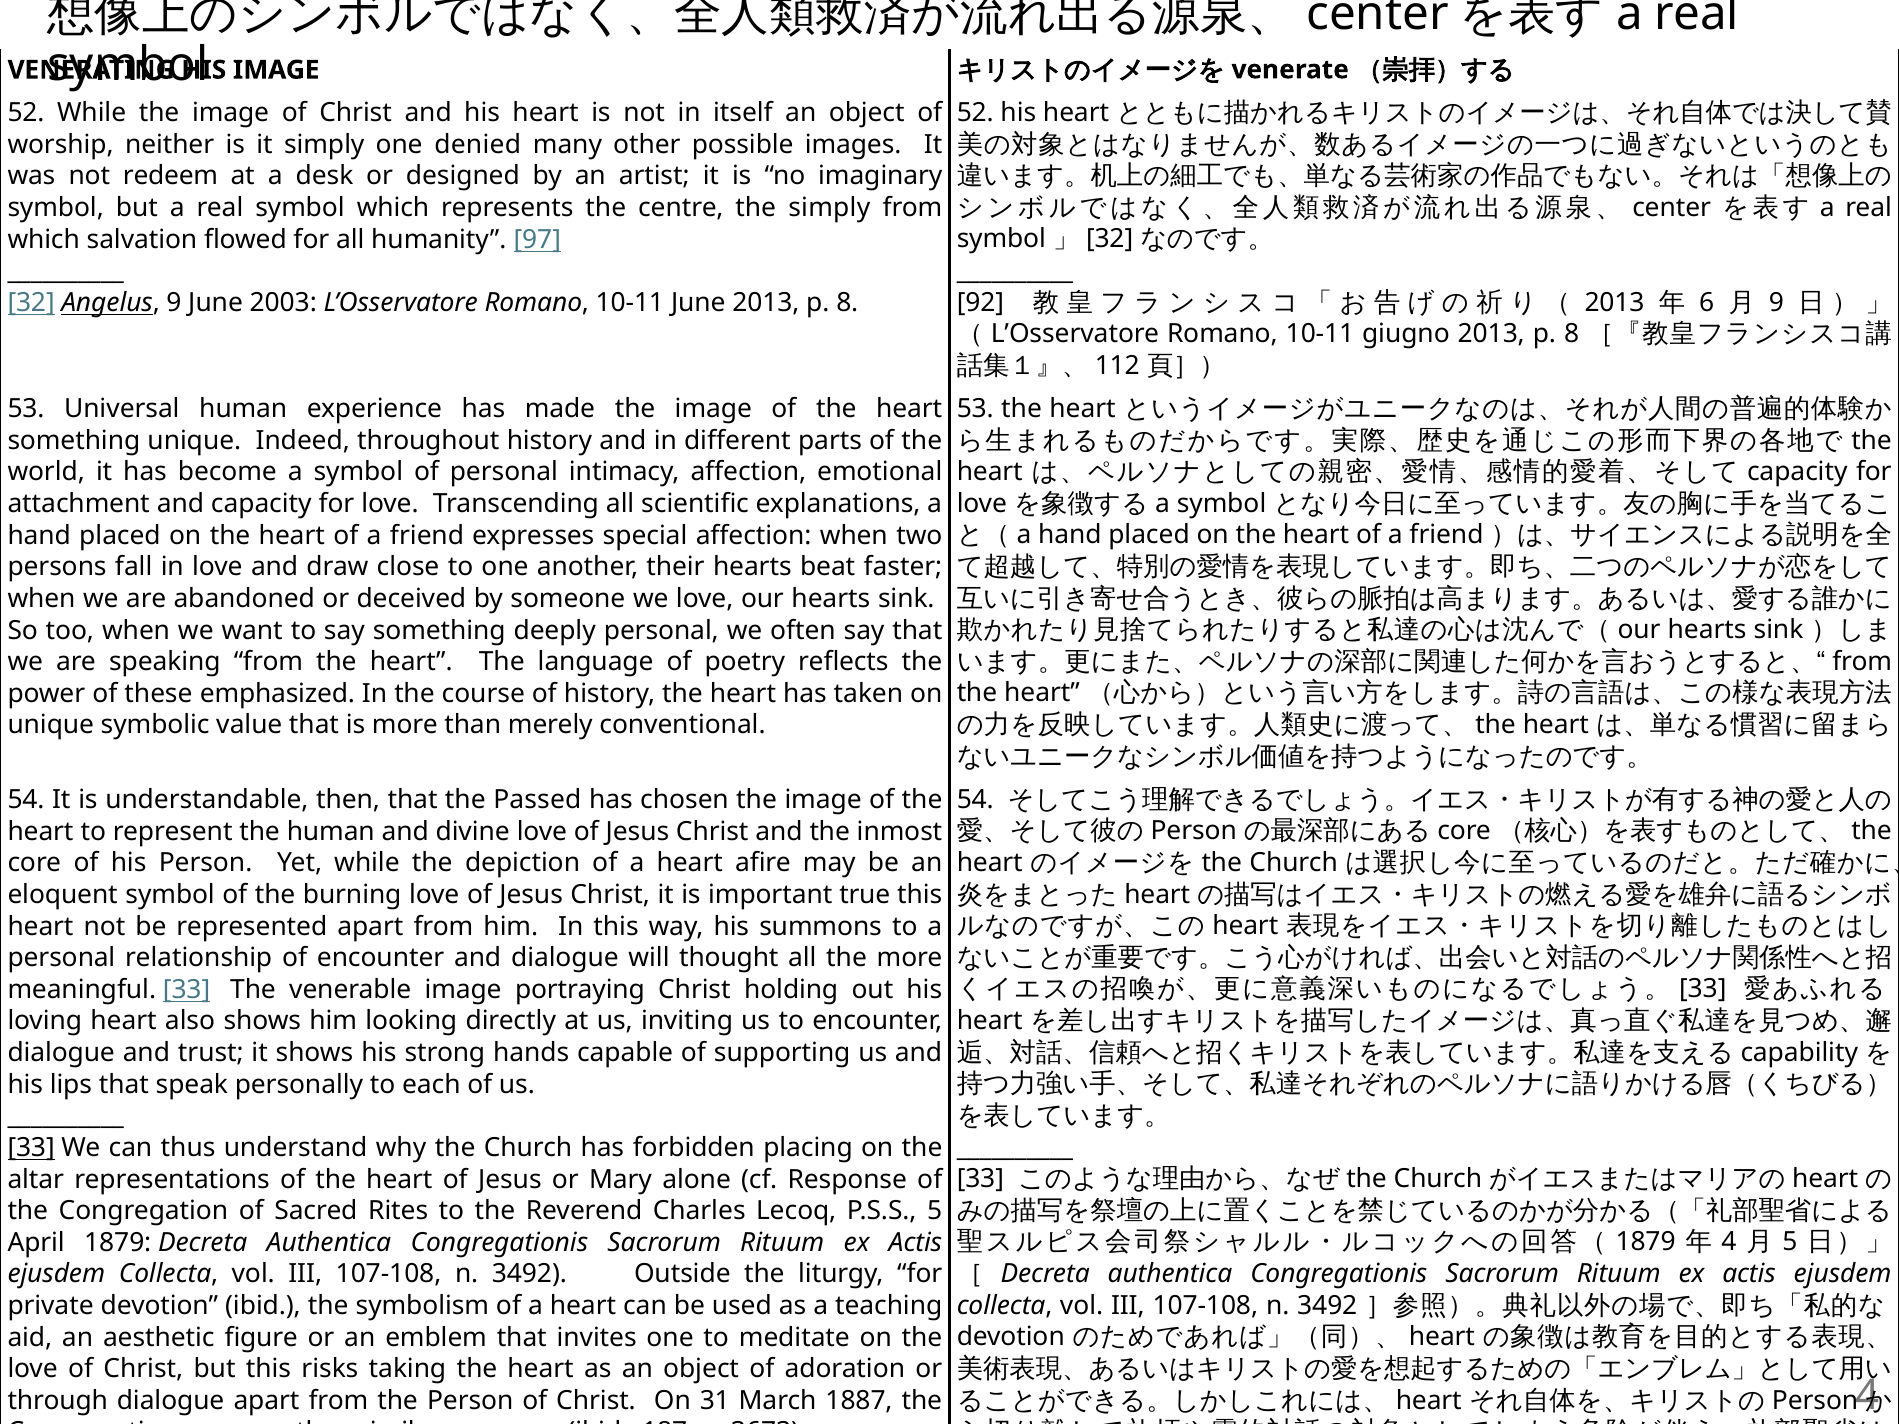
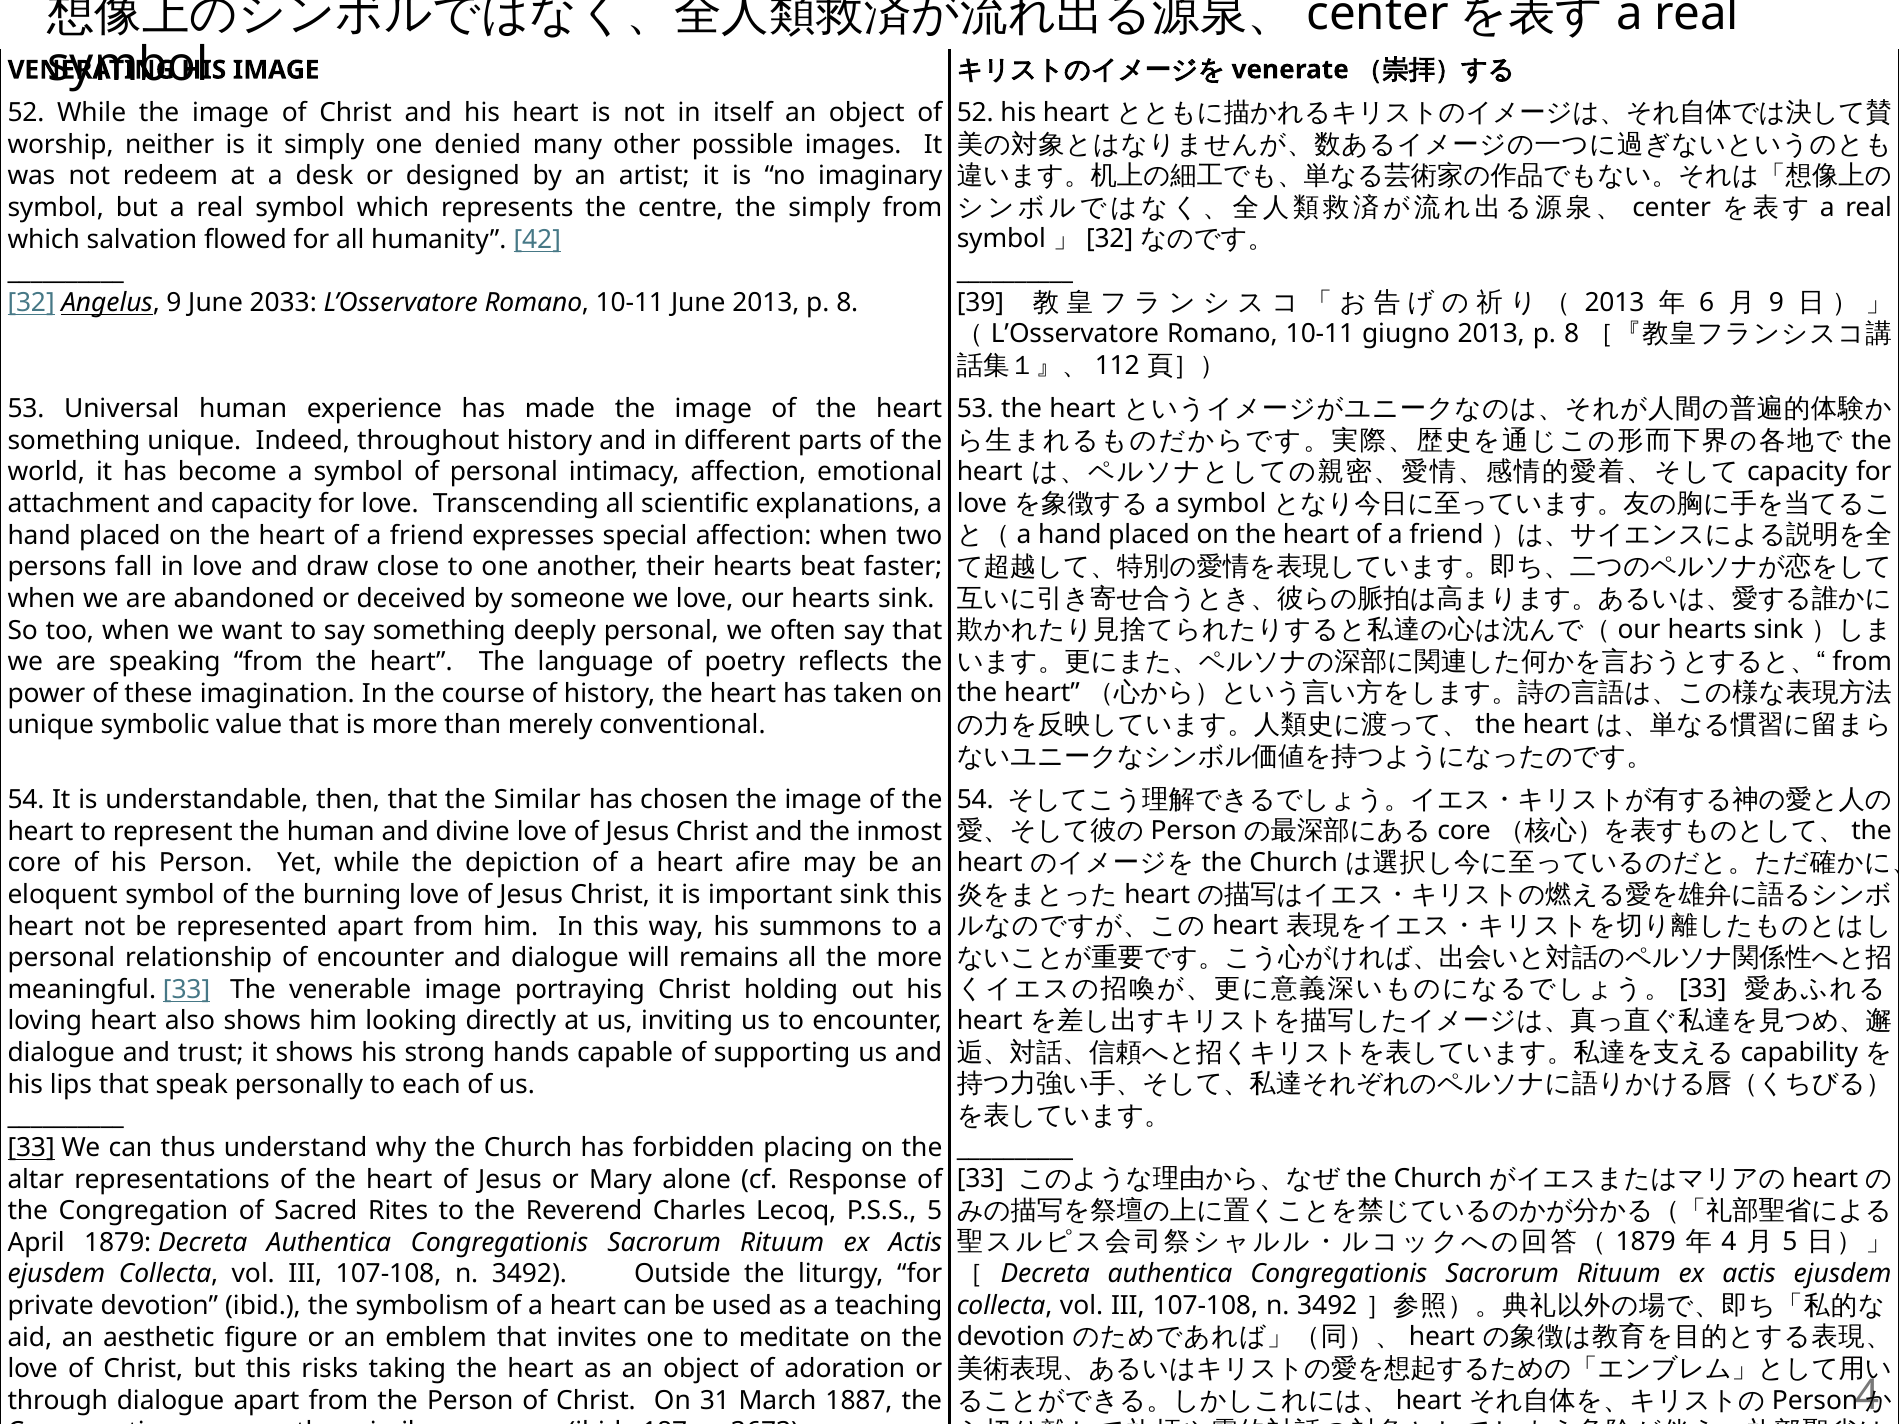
97: 97 -> 42 (537, 240)
92: 92 -> 39 (980, 302)
2003: 2003 -> 2033 (283, 303)
emphasized: emphasized -> imagination (277, 694)
the Passed: Passed -> Similar (537, 800)
important true: true -> sink (865, 895)
thought: thought -> remains (729, 958)
